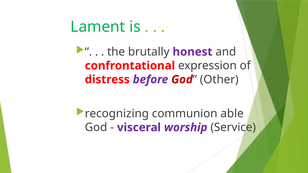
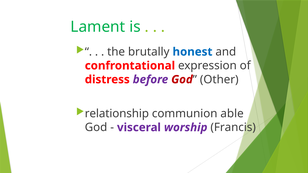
honest colour: purple -> blue (192, 52)
recognizing: recognizing -> relationship (117, 114)
Service: Service -> Francis (233, 128)
